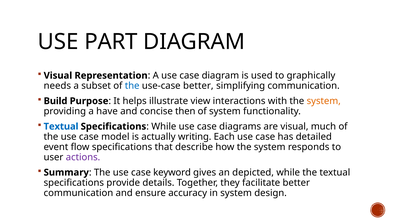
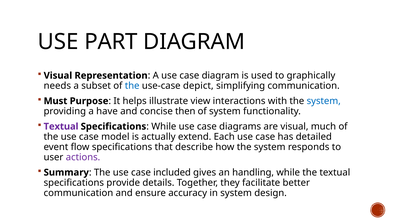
use-case better: better -> depict (198, 86)
Build: Build -> Must (56, 101)
system colour: orange -> blue (324, 101)
Textual colour: blue -> purple (61, 126)
writing: writing -> extend (195, 137)
keyword: keyword -> included (172, 172)
depicted: depicted -> handling (253, 172)
